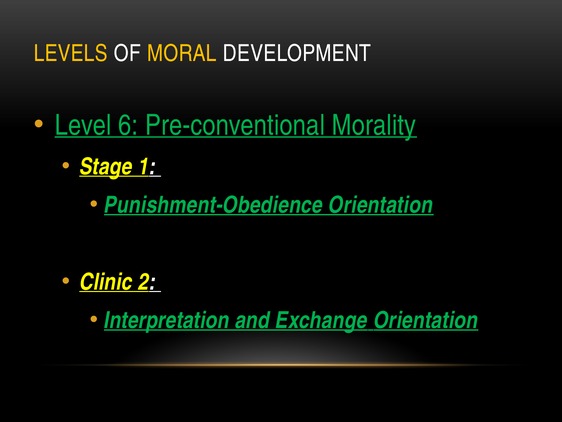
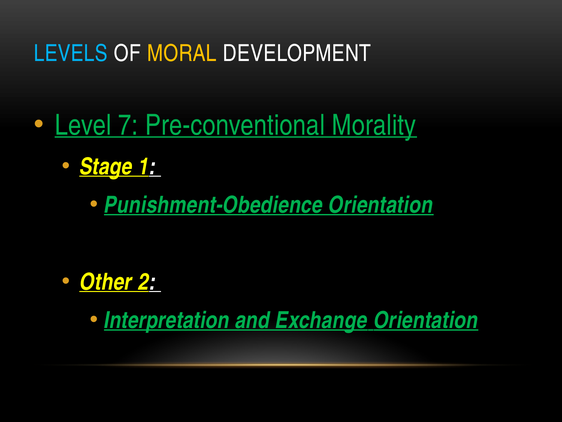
LEVELS colour: yellow -> light blue (71, 53)
6: 6 -> 7 (128, 125)
Clinic: Clinic -> Other (106, 282)
